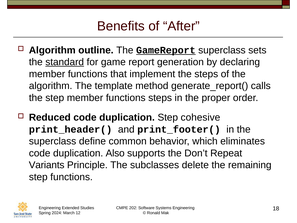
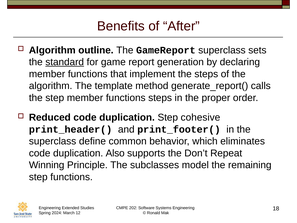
GameReport underline: present -> none (166, 50)
Variants: Variants -> Winning (47, 165)
delete: delete -> model (195, 165)
